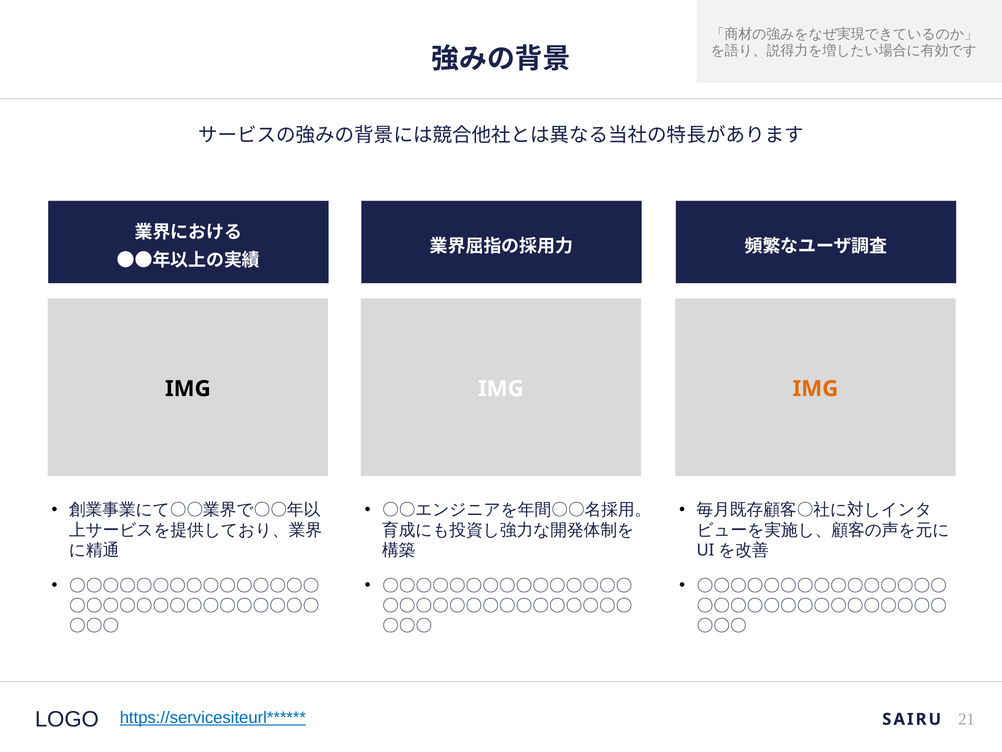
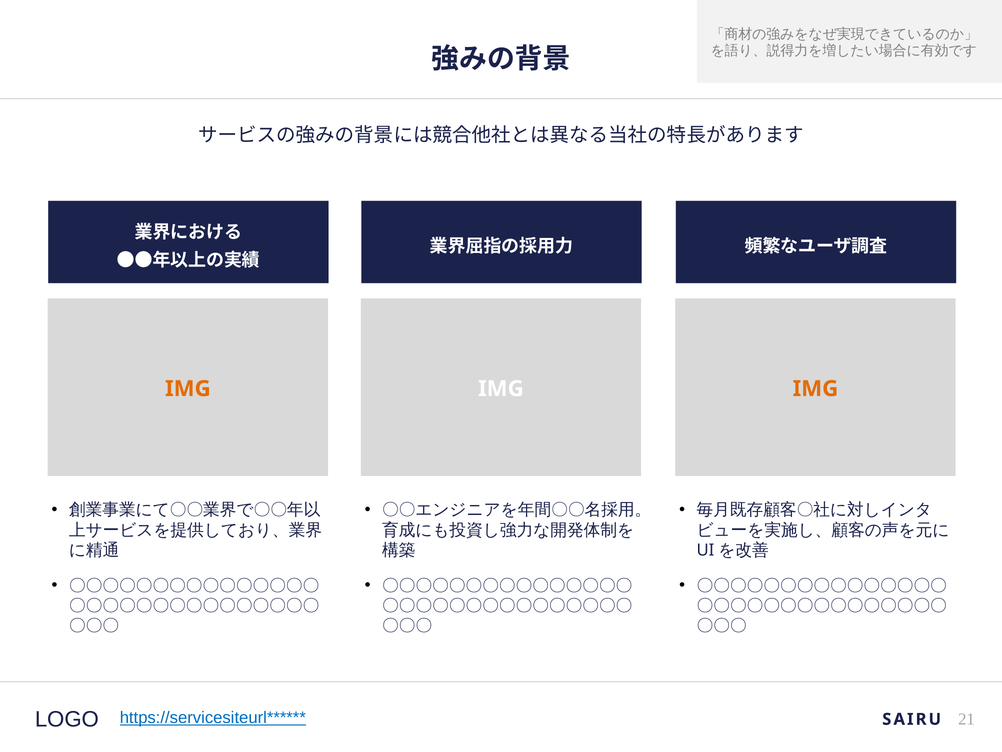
IMG colour: black -> orange (188, 388)
